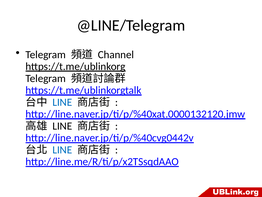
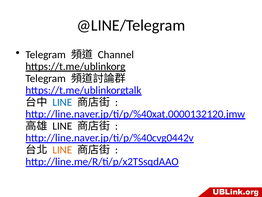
LINE colour: blue -> orange (62, 150)
